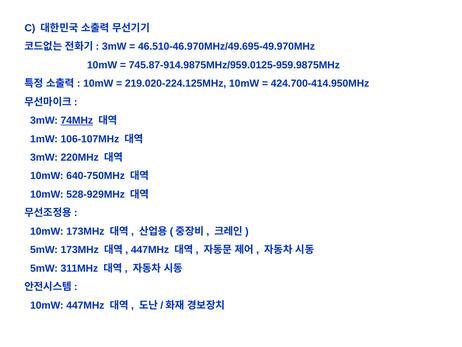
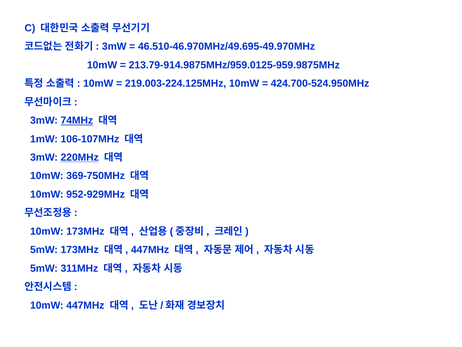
745.87-914.9875MHz/959.0125-959.9875MHz: 745.87-914.9875MHz/959.0125-959.9875MHz -> 213.79-914.9875MHz/959.0125-959.9875MHz (234, 65)
219.020-224.125MHz: 219.020-224.125MHz -> 219.003-224.125MHz (176, 83)
424.700-414.950MHz: 424.700-414.950MHz -> 424.700-524.950MHz (320, 83)
220MHz underline: none -> present (80, 157)
640-750MHz: 640-750MHz -> 369-750MHz (96, 176)
528-929MHz: 528-929MHz -> 952-929MHz (96, 194)
